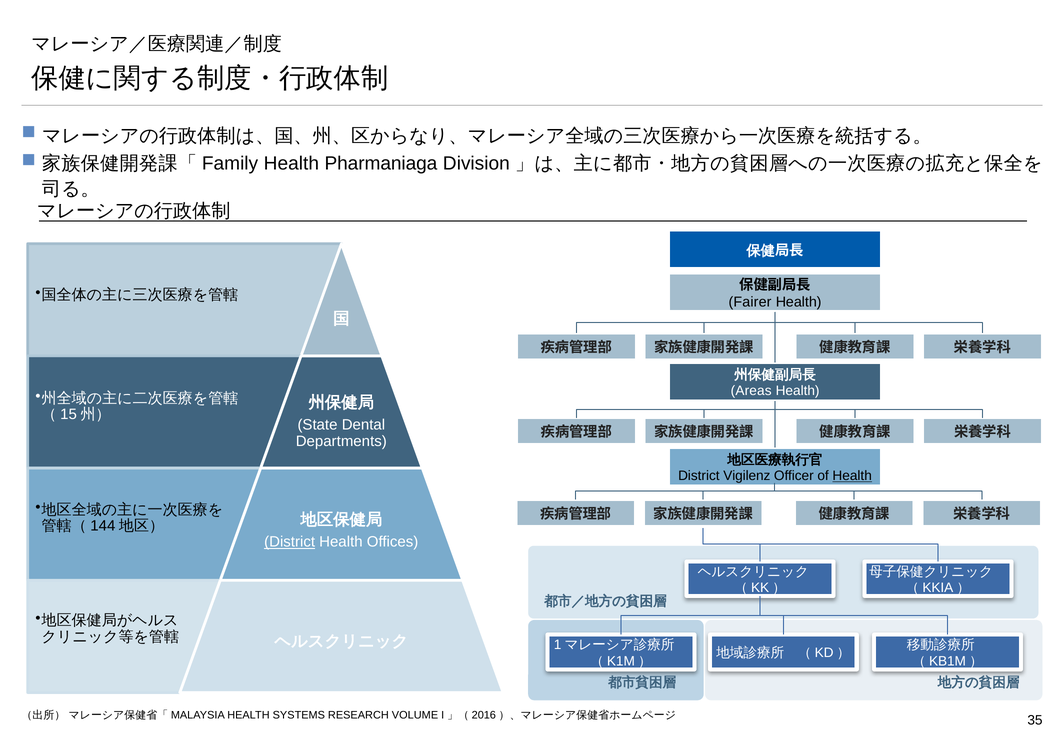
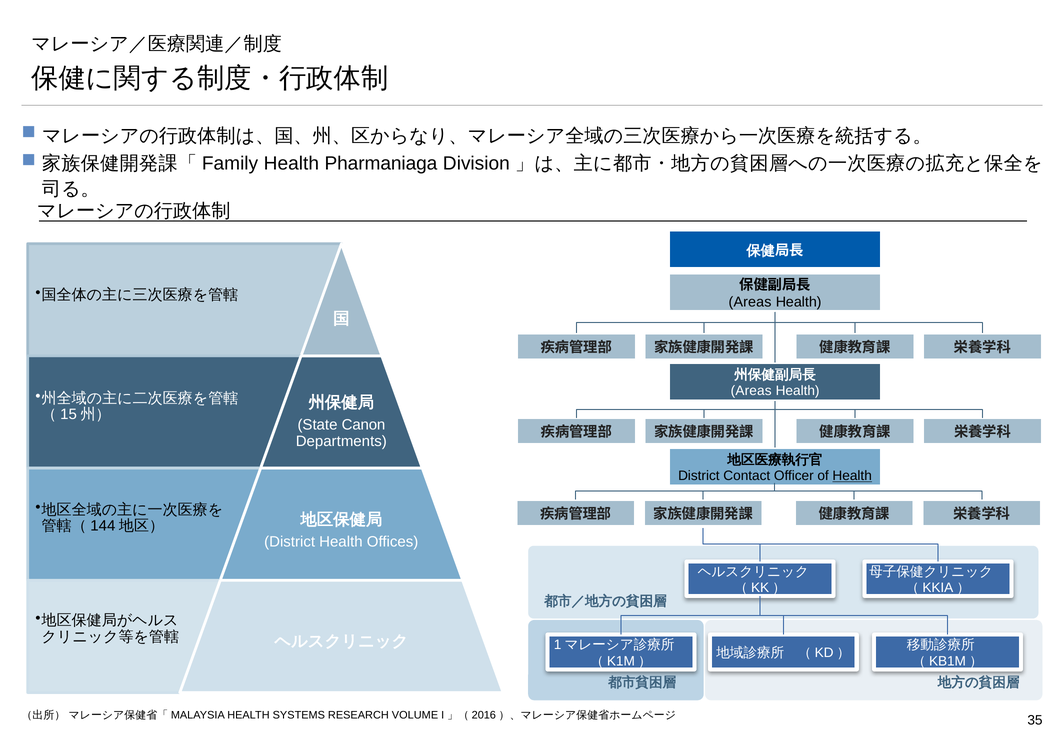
Fairer: Fairer -> Areas (750, 302)
Dental: Dental -> Canon (364, 425)
Vigilenz: Vigilenz -> Contact (747, 476)
District underline: present -> none (290, 542)
